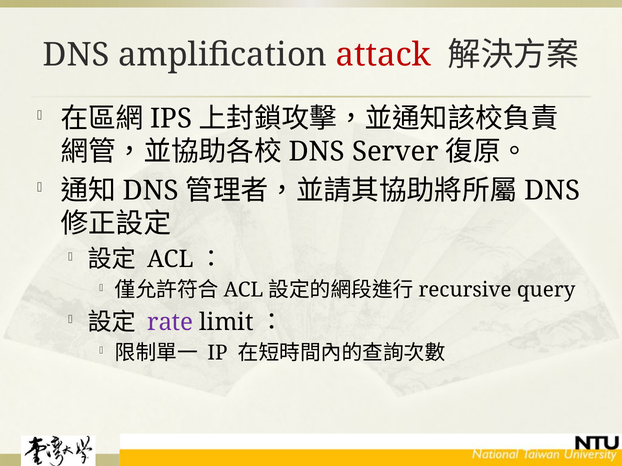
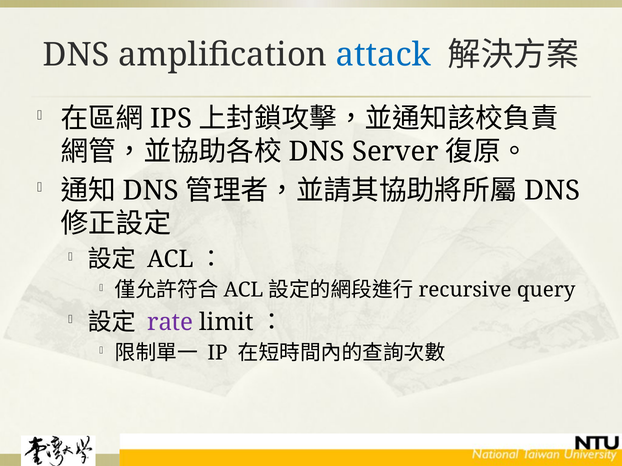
attack colour: red -> blue (383, 55)
